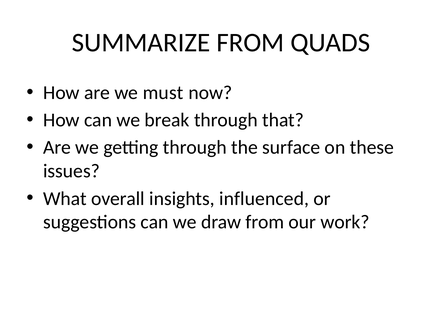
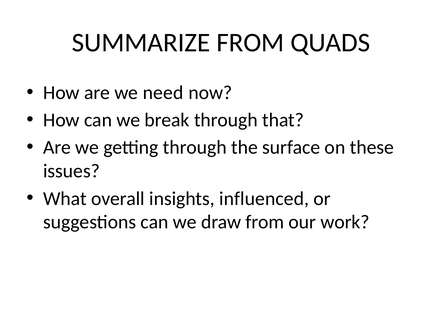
must: must -> need (163, 93)
